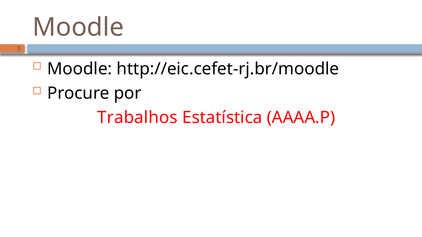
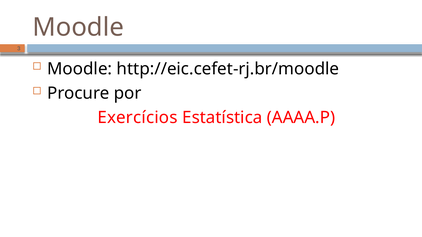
Trabalhos: Trabalhos -> Exercícios (137, 118)
